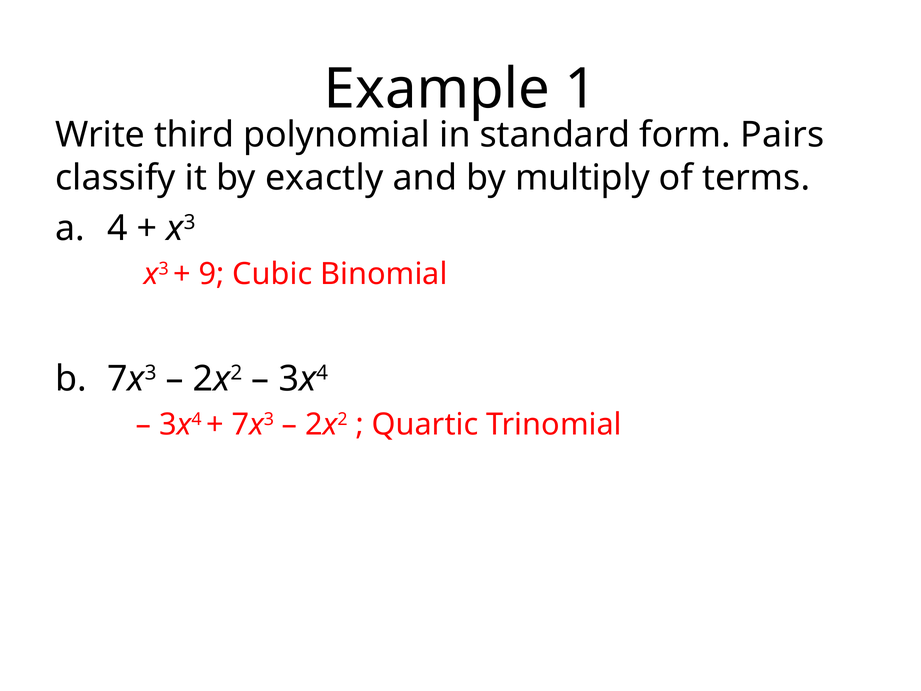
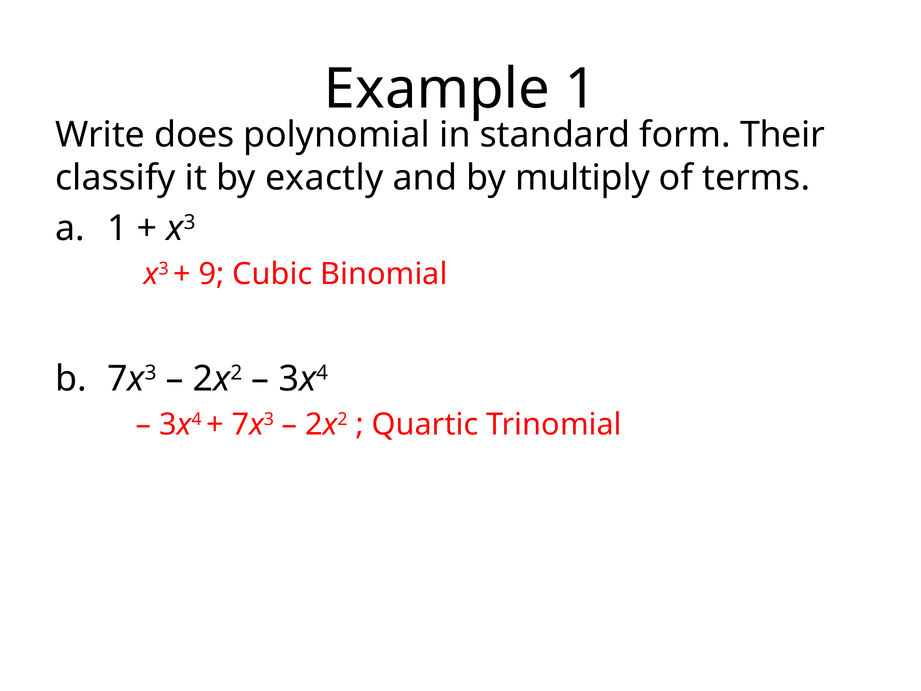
third: third -> does (194, 135)
Pairs: Pairs -> Their (783, 135)
4: 4 -> 1 (117, 228)
